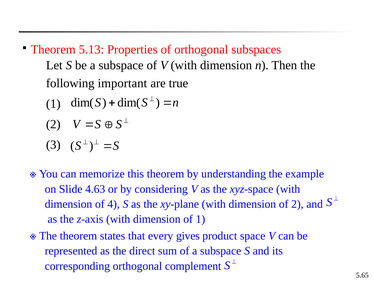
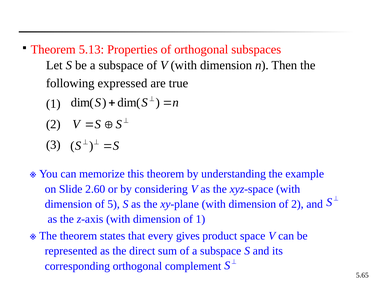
important: important -> expressed (122, 83)
4.63: 4.63 -> 2.60 (95, 189)
4: 4 -> 5 (114, 204)
